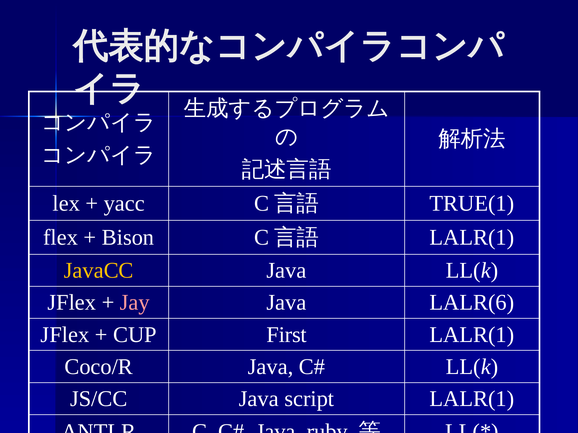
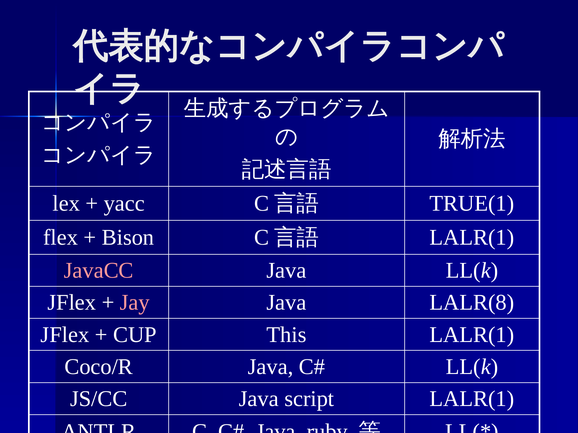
JavaCC colour: yellow -> pink (99, 271)
LALR(6: LALR(6 -> LALR(8 (472, 303)
First: First -> This (287, 335)
